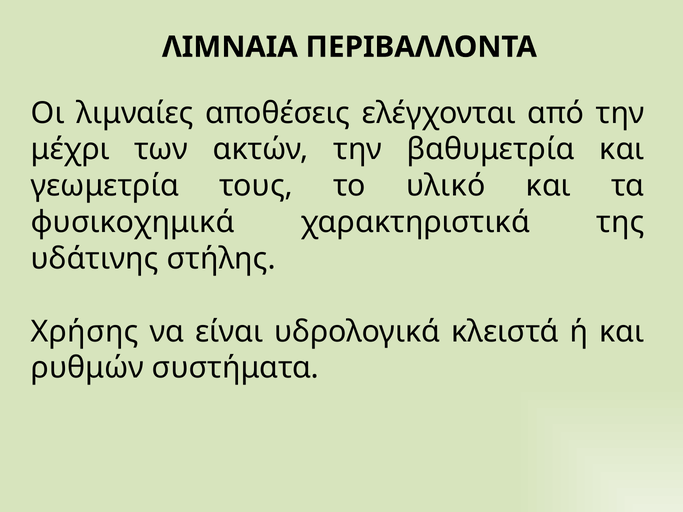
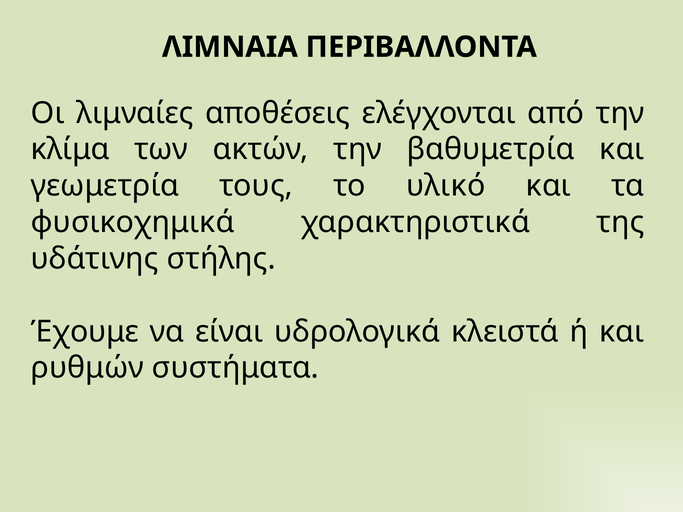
μέχρι: μέχρι -> κλίμα (70, 149)
Χρήσης: Χρήσης -> Έχουμε (85, 332)
